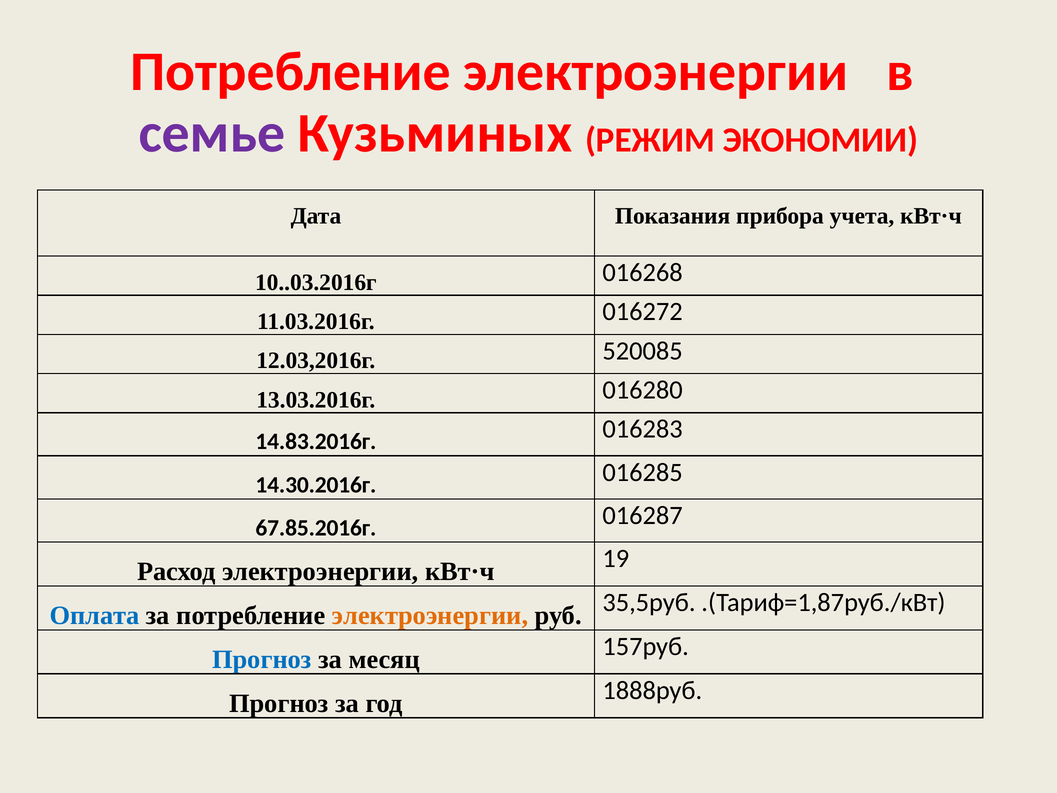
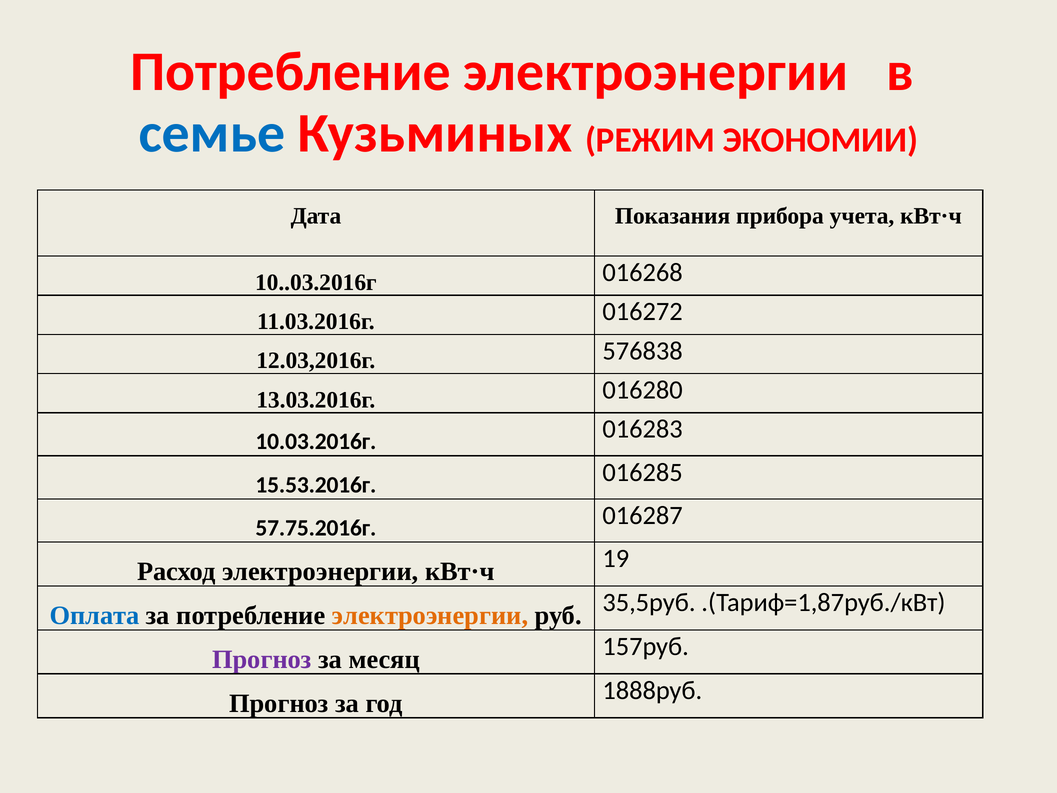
семье colour: purple -> blue (212, 133)
520085: 520085 -> 576838 (643, 351)
14.83.2016г: 14.83.2016г -> 10.03.2016г (316, 442)
14.30.2016г: 14.30.2016г -> 15.53.2016г (316, 485)
67.85.2016г: 67.85.2016г -> 57.75.2016г (316, 528)
Прогноз colour: blue -> purple (262, 659)
